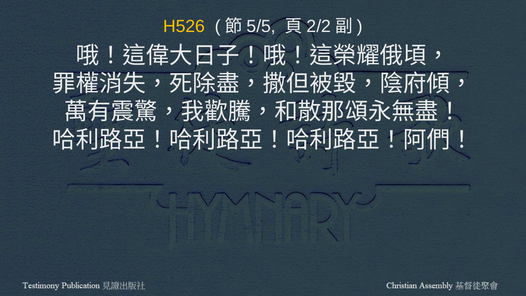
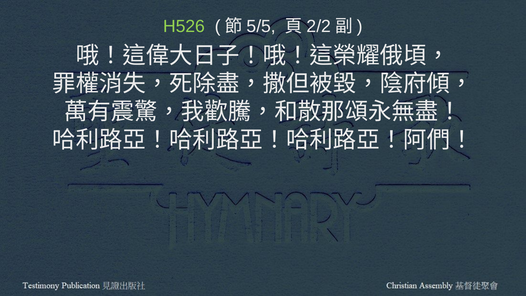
H526 colour: yellow -> light green (184, 26)
